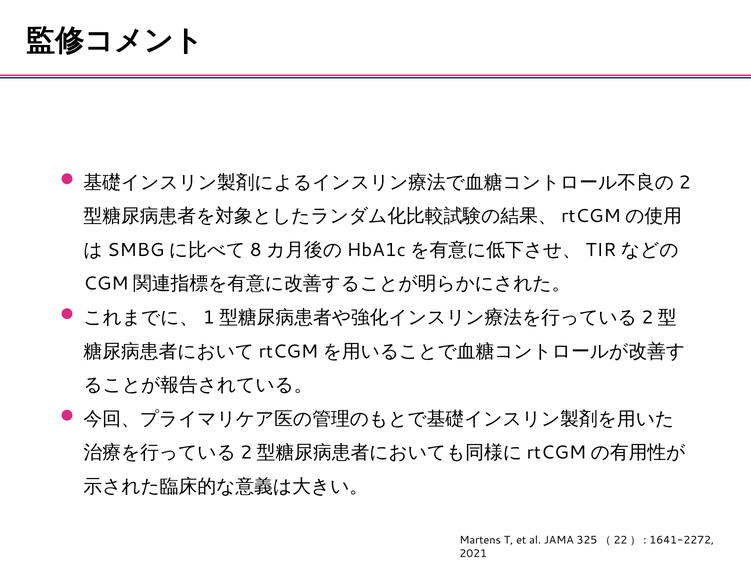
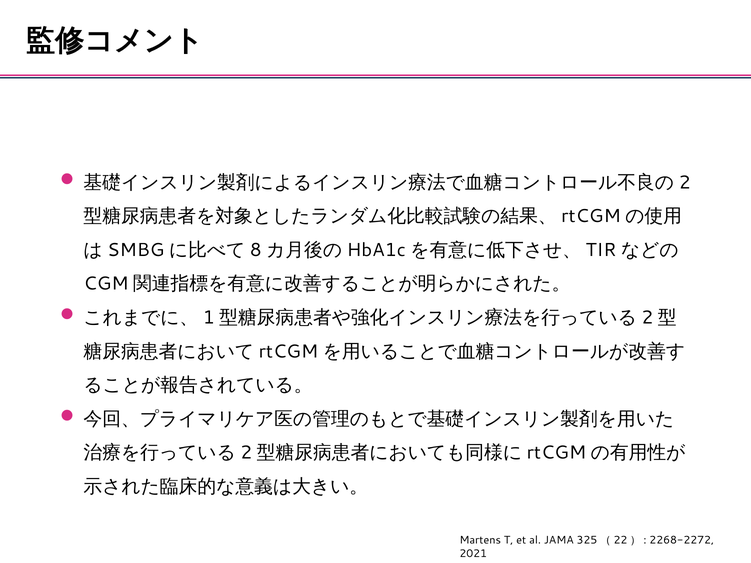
1641-2272: 1641-2272 -> 2268-2272 (682, 541)
